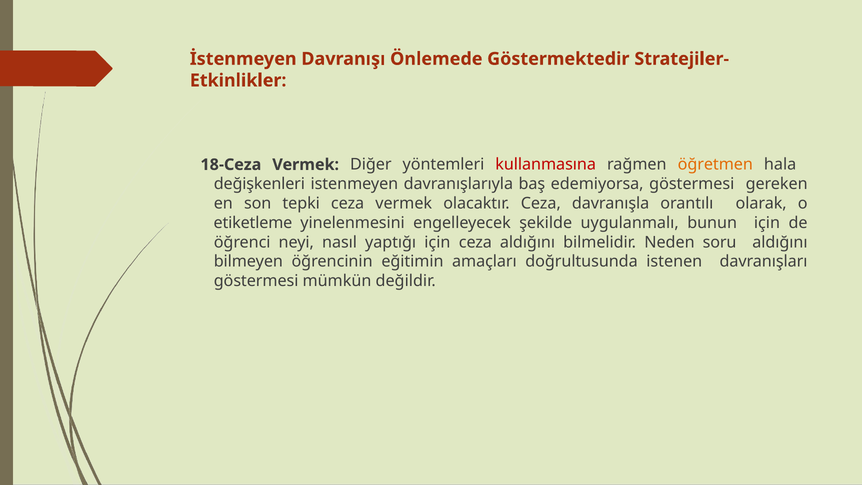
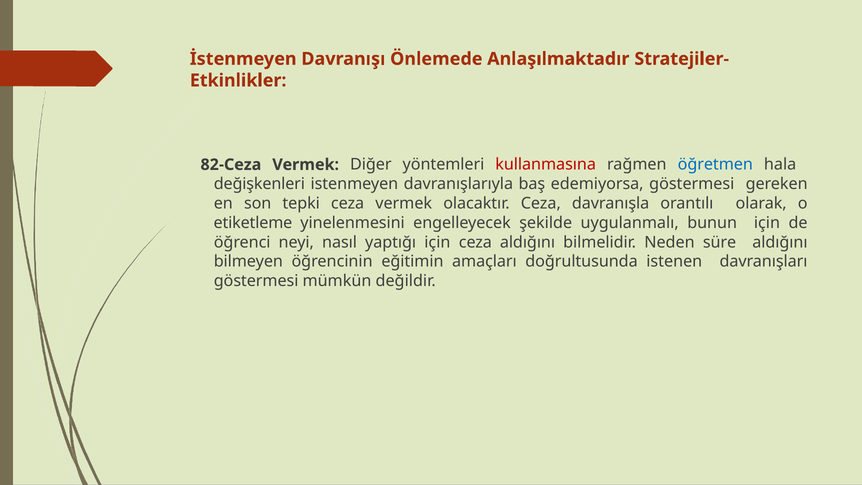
Göstermektedir: Göstermektedir -> Anlaşılmaktadır (558, 59)
18-Ceza: 18-Ceza -> 82-Ceza (231, 165)
öğretmen colour: orange -> blue (715, 165)
soru: soru -> süre (720, 242)
